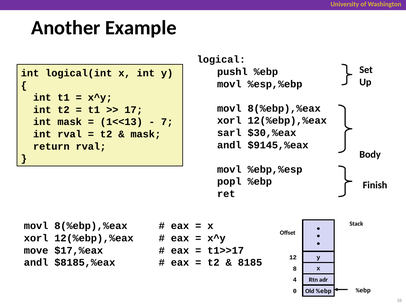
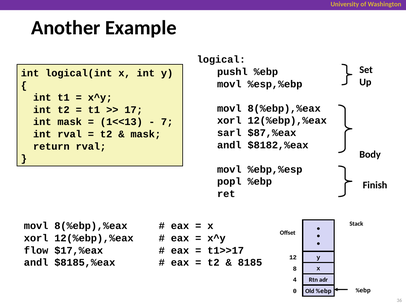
$30,%eax: $30,%eax -> $87,%eax (272, 133)
$9145,%eax: $9145,%eax -> $8182,%eax (278, 145)
move: move -> flow (36, 250)
